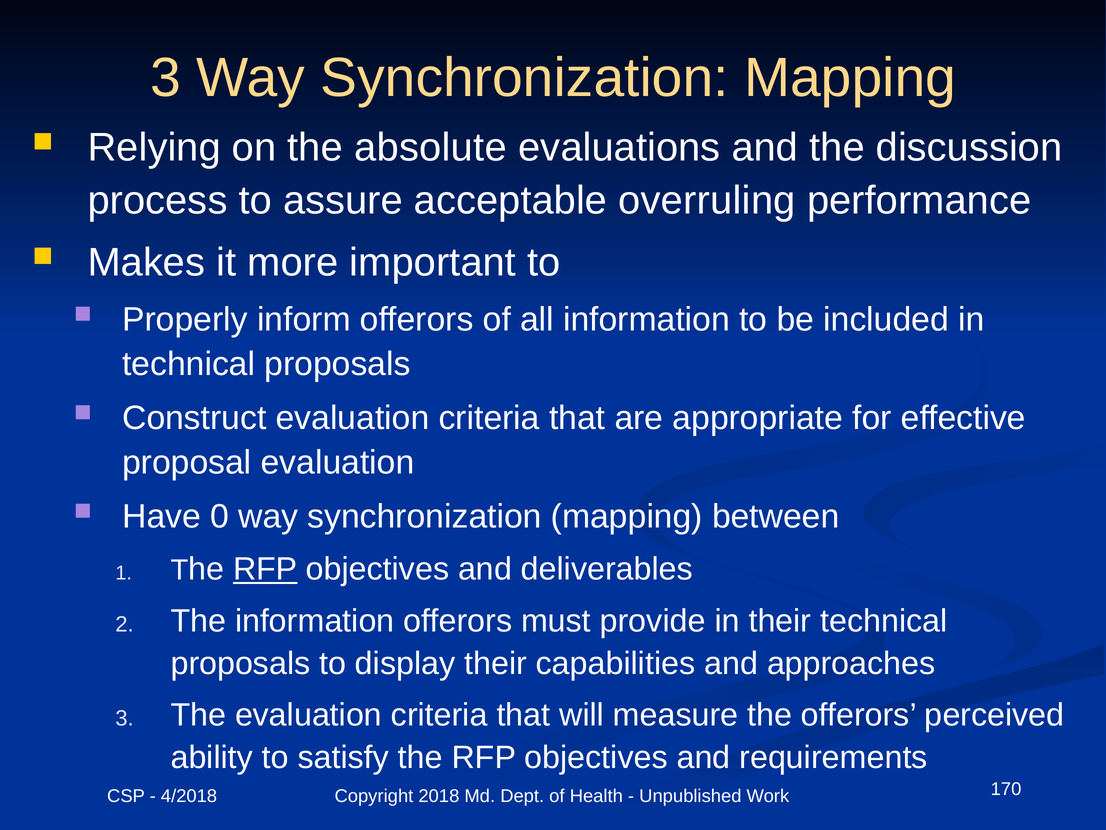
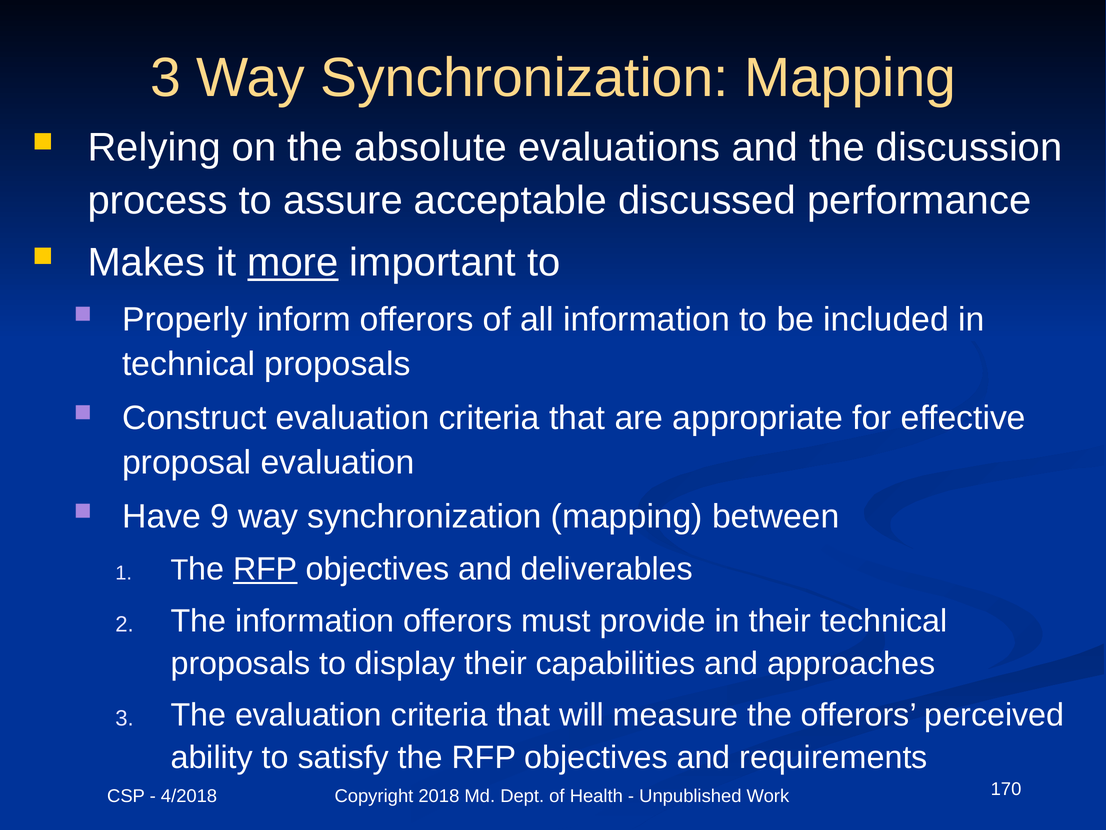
overruling: overruling -> discussed (707, 200)
more underline: none -> present (293, 262)
0: 0 -> 9 (220, 516)
